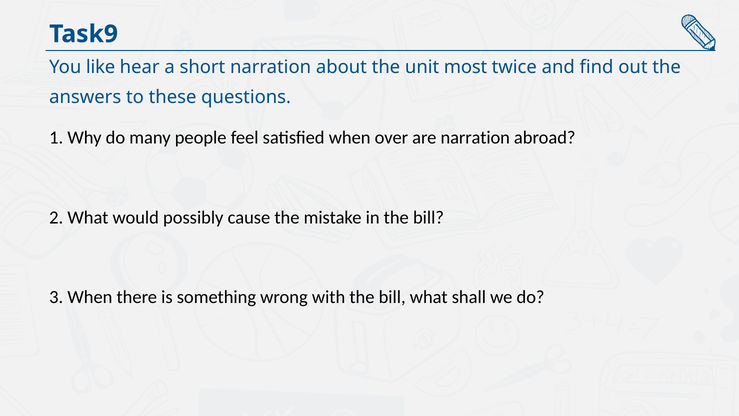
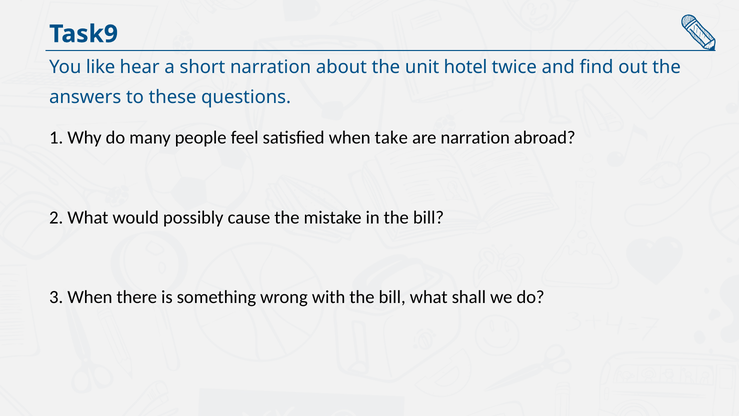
most: most -> hotel (466, 67)
over: over -> take (391, 138)
